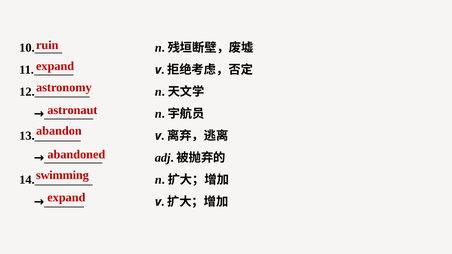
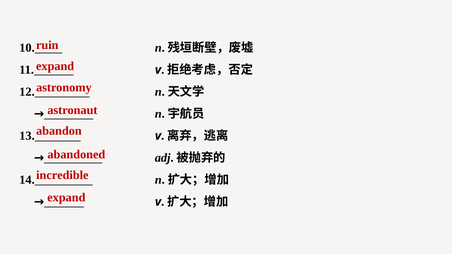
swimming: swimming -> incredible (62, 175)
